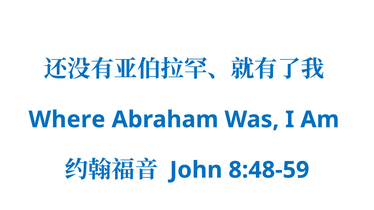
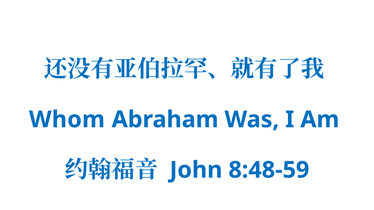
Where: Where -> Whom (67, 120)
